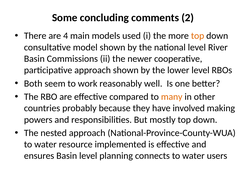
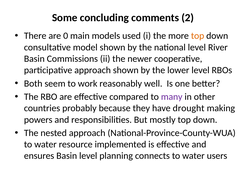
4: 4 -> 0 (66, 36)
many colour: orange -> purple (172, 97)
involved: involved -> drought (189, 109)
